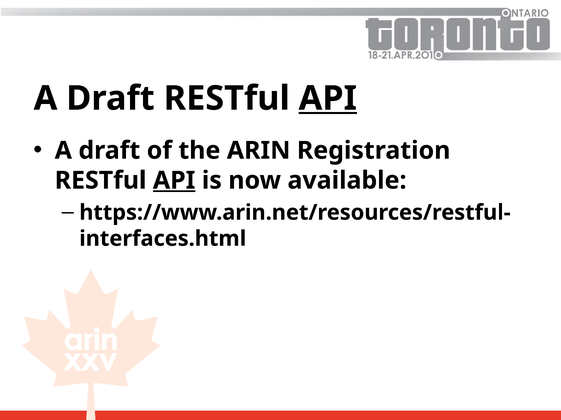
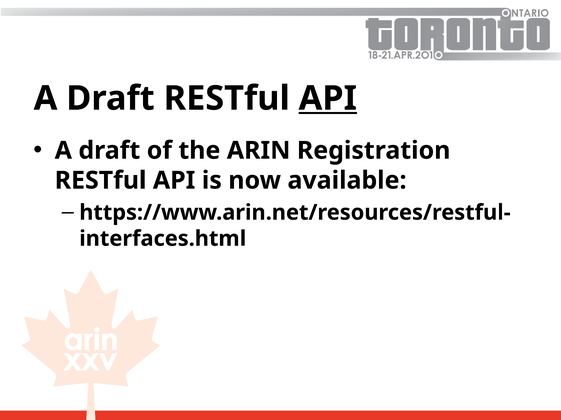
API underline: present -> none (174, 181)
